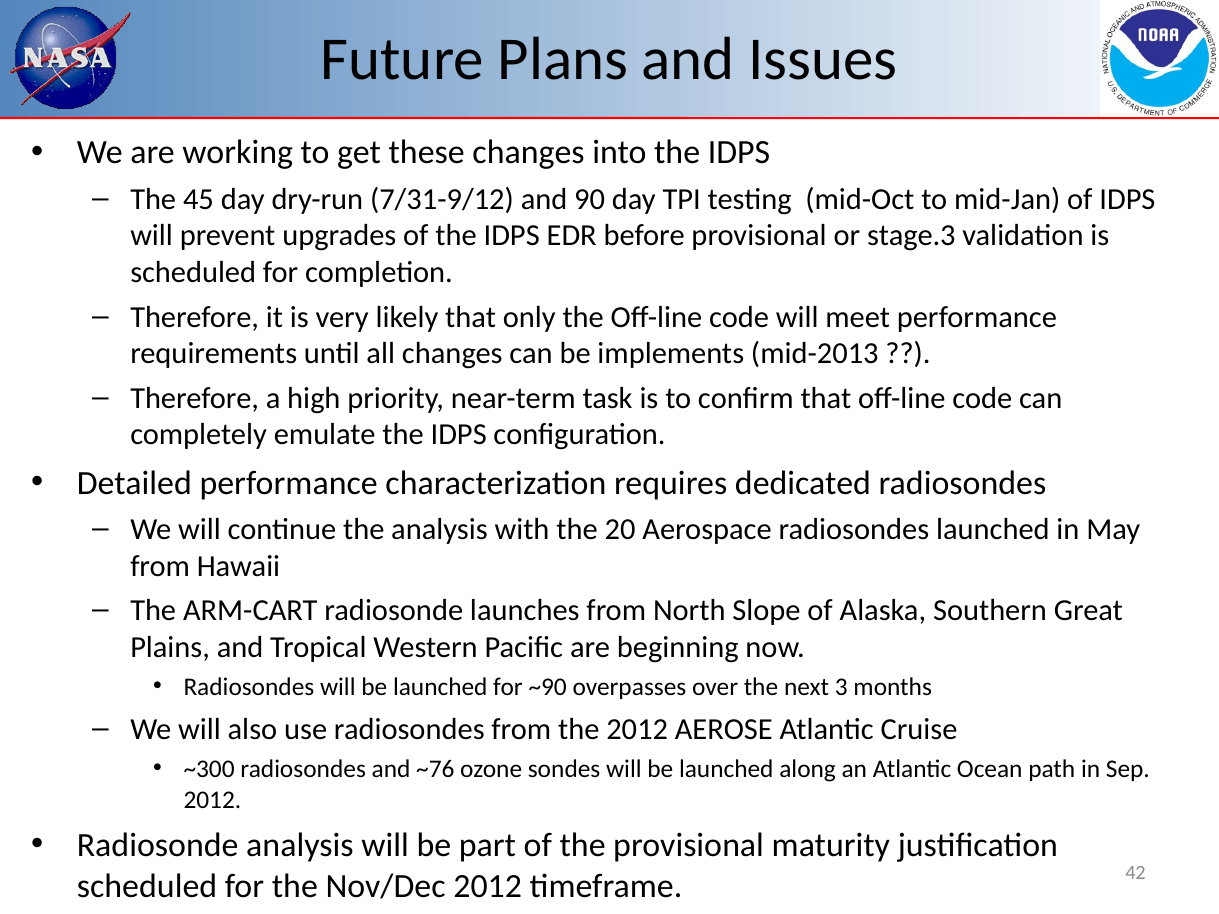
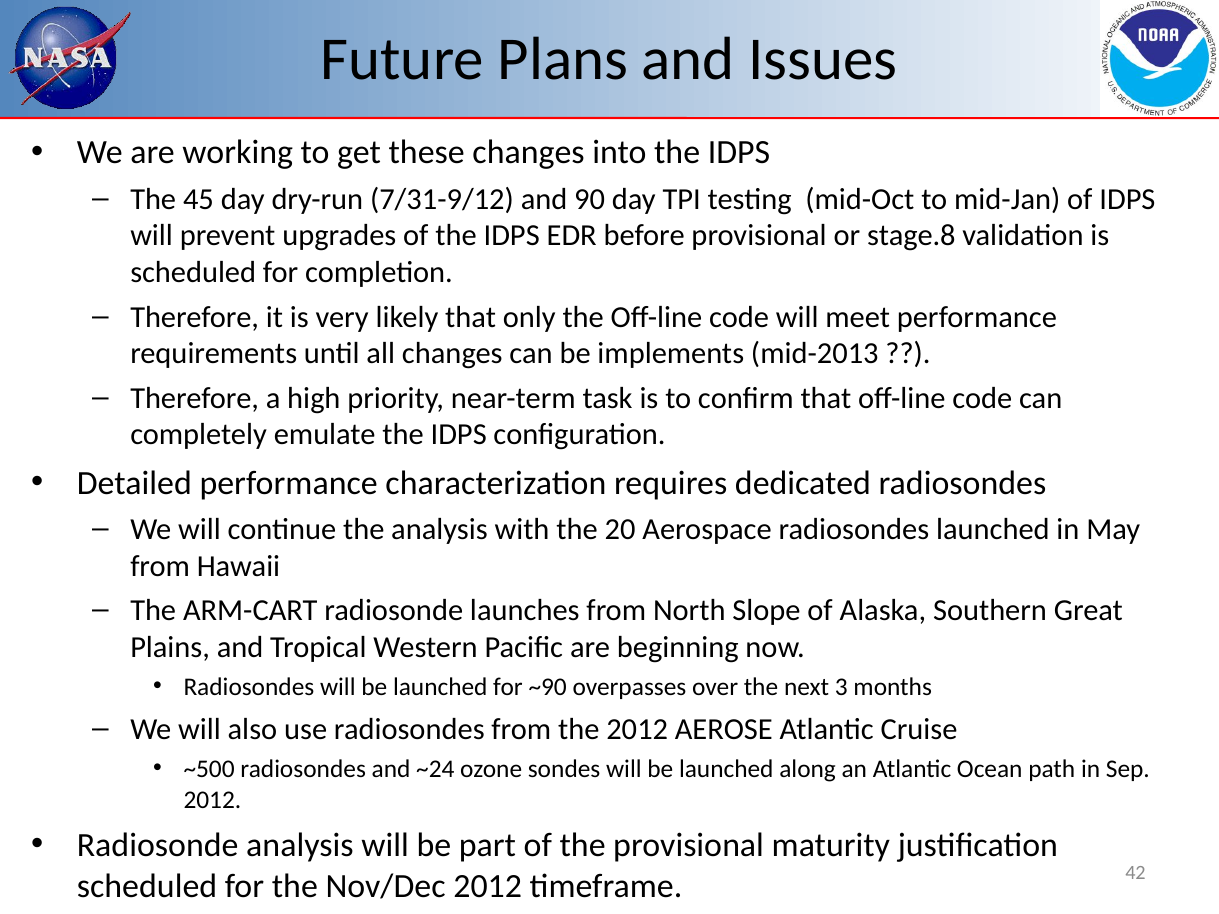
stage.3: stage.3 -> stage.8 (911, 236)
~300: ~300 -> ~500 (209, 769)
~76: ~76 -> ~24 (435, 769)
